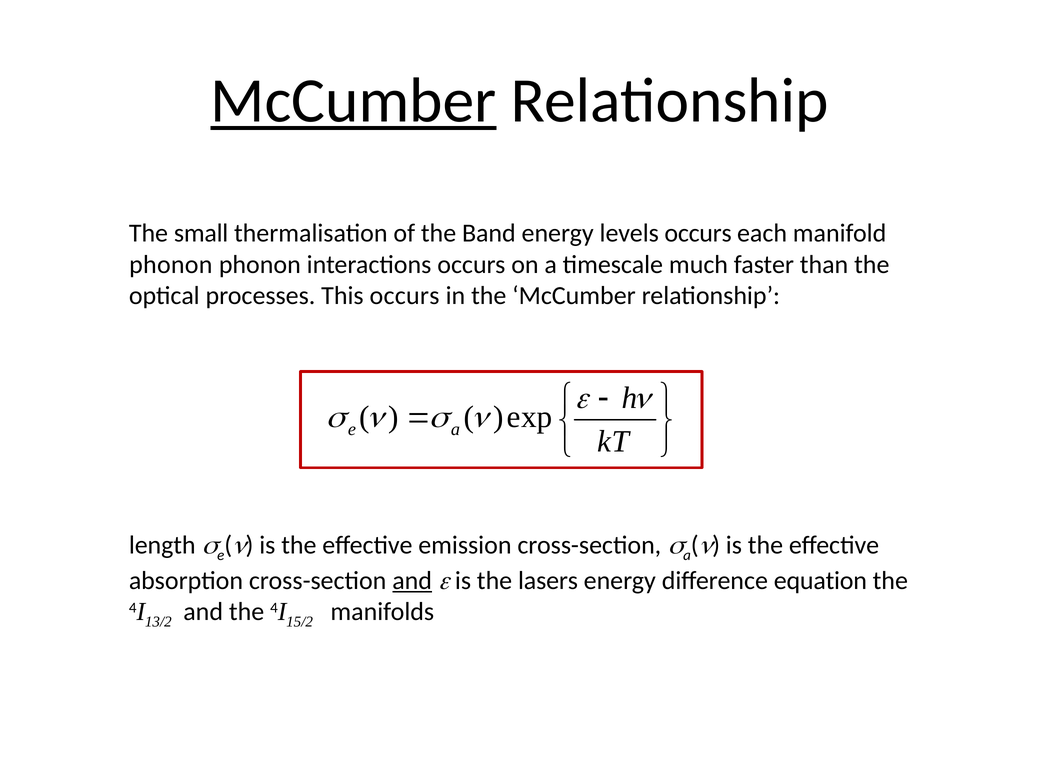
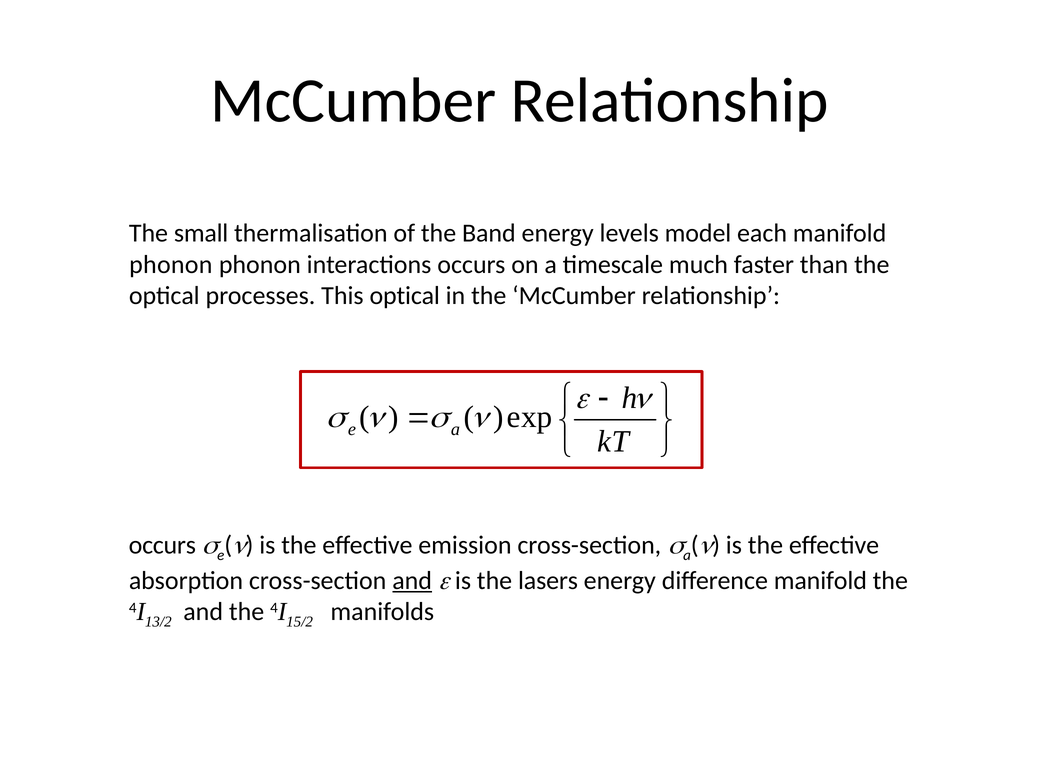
McCumber underline: present -> none (353, 101)
levels occurs: occurs -> model (698, 233)
This occurs: occurs -> optical (405, 296)
length: length -> occurs (162, 545)
difference equation: equation -> manifold (820, 581)
